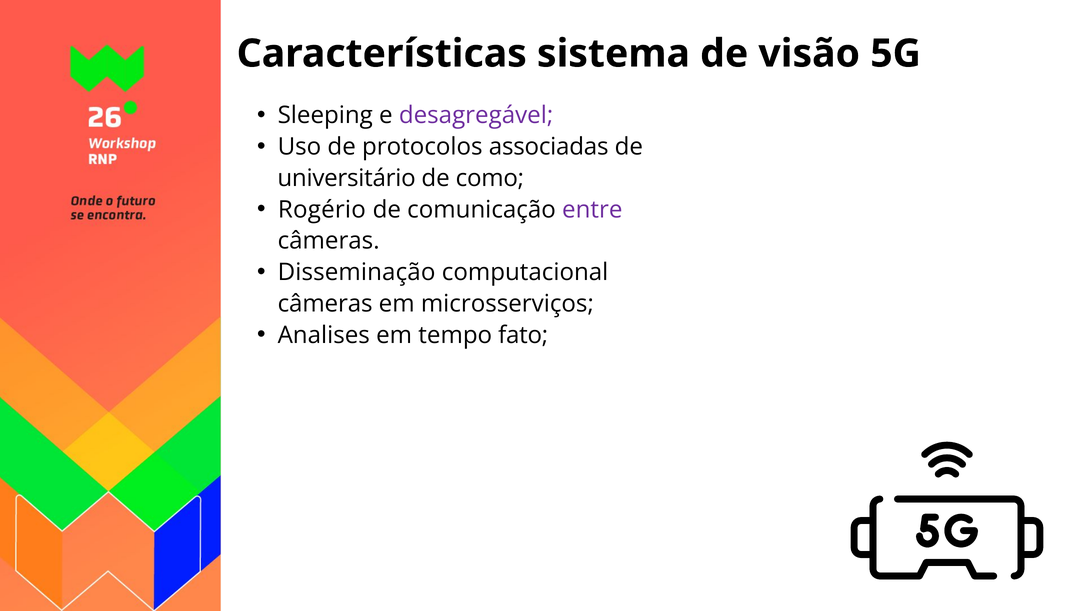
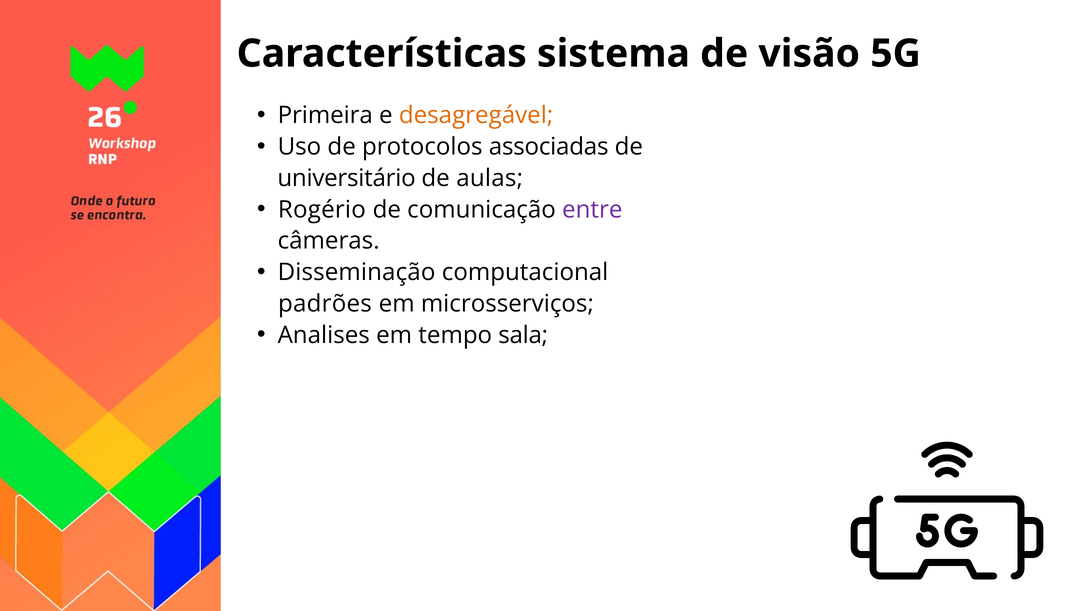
Sleeping: Sleeping -> Primeira (325, 115)
desagregável colour: purple -> orange (476, 115)
como: como -> aulas (490, 178)
câmeras: câmeras -> padrões (325, 304)
fato: fato -> sala (523, 335)
